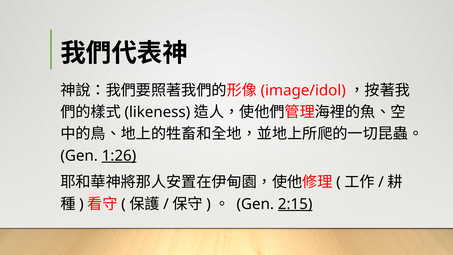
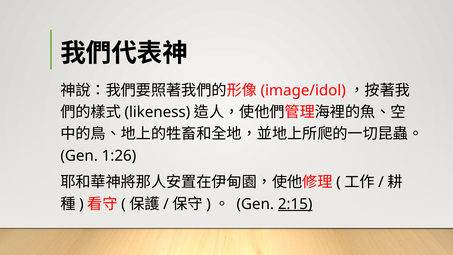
1:26 underline: present -> none (119, 156)
